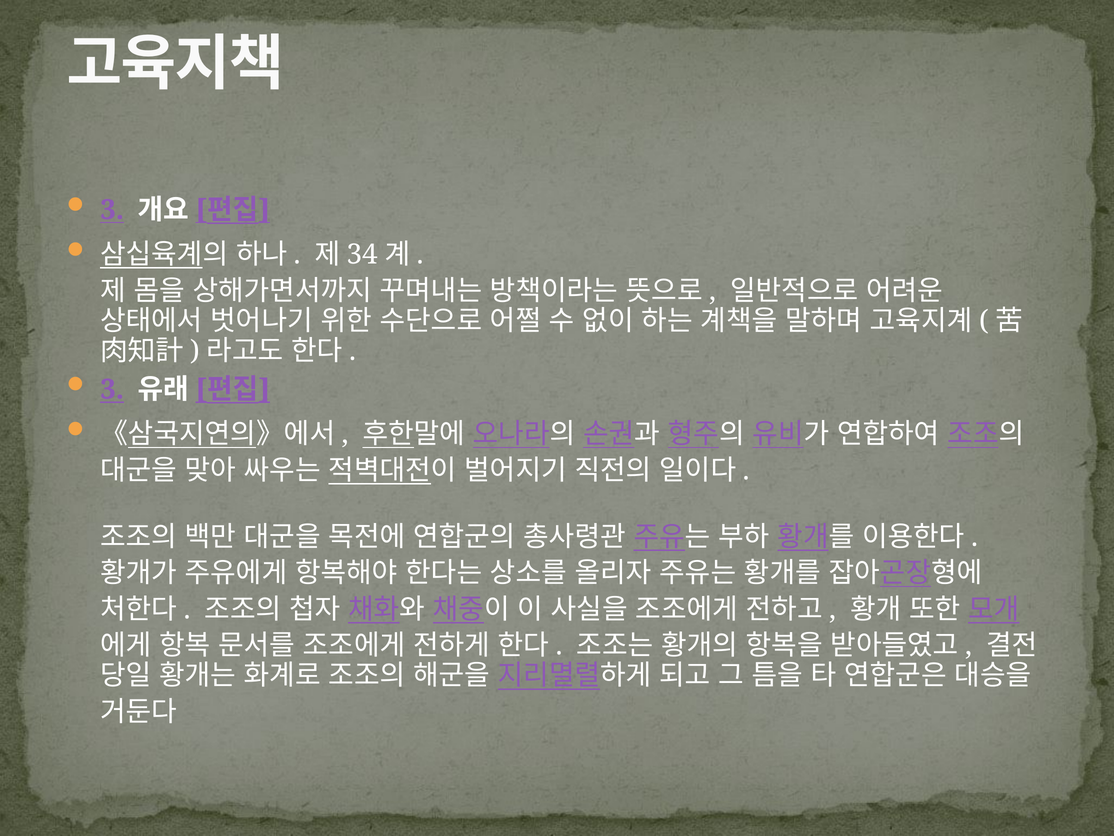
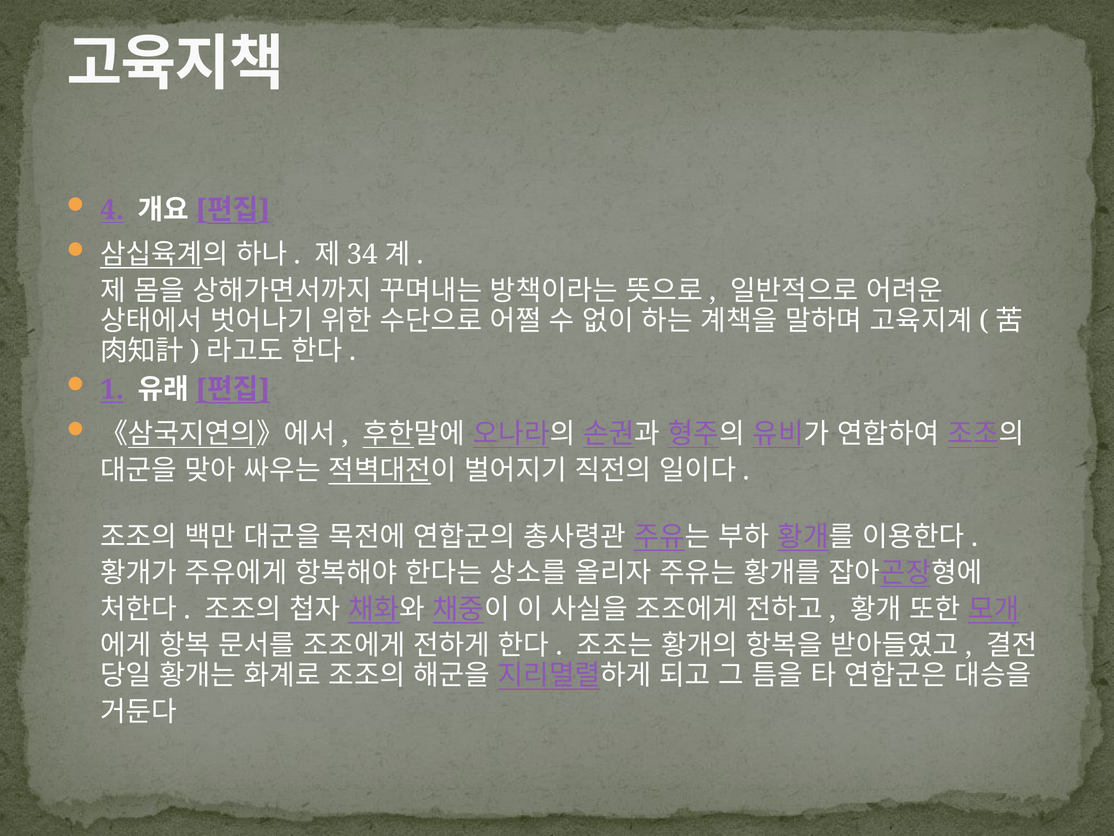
3: 3 -> 4 (112, 210)
3: 3 -> 1 (112, 389)
